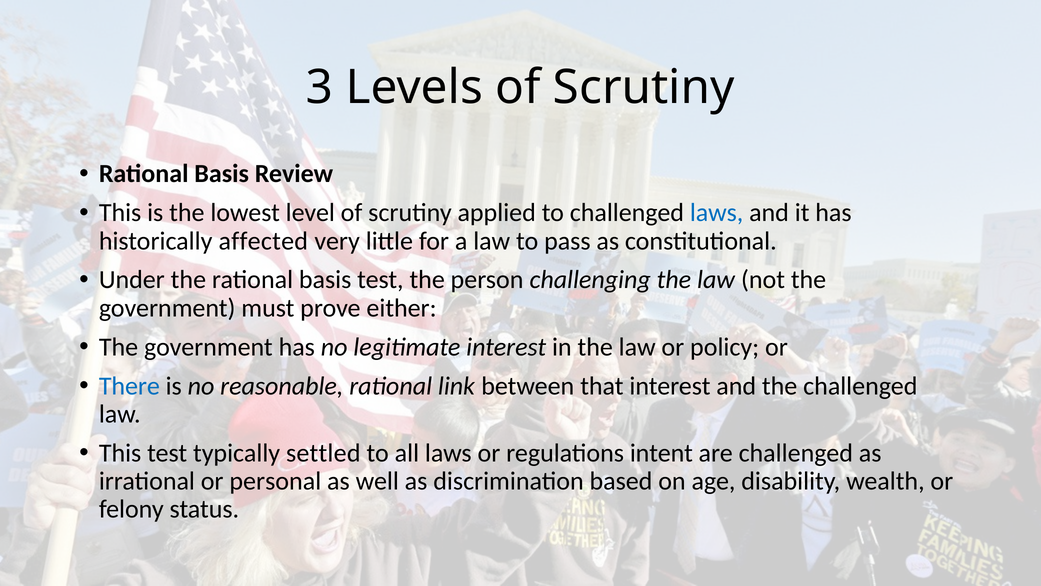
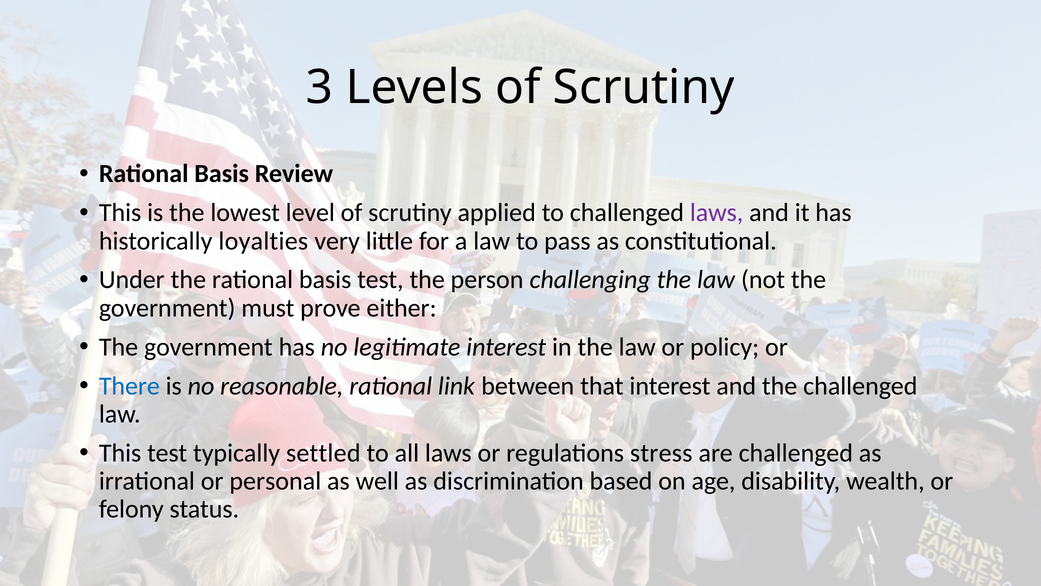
laws colour: blue -> purple (717, 213)
affected: affected -> loyalties (263, 241)
intent: intent -> stress (661, 453)
